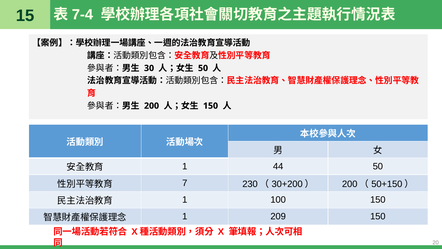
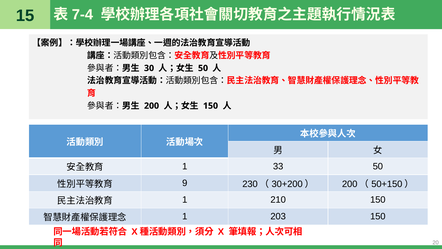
44: 44 -> 33 (278, 166)
7: 7 -> 9 (185, 183)
100: 100 -> 210 (278, 200)
209: 209 -> 203 (278, 216)
